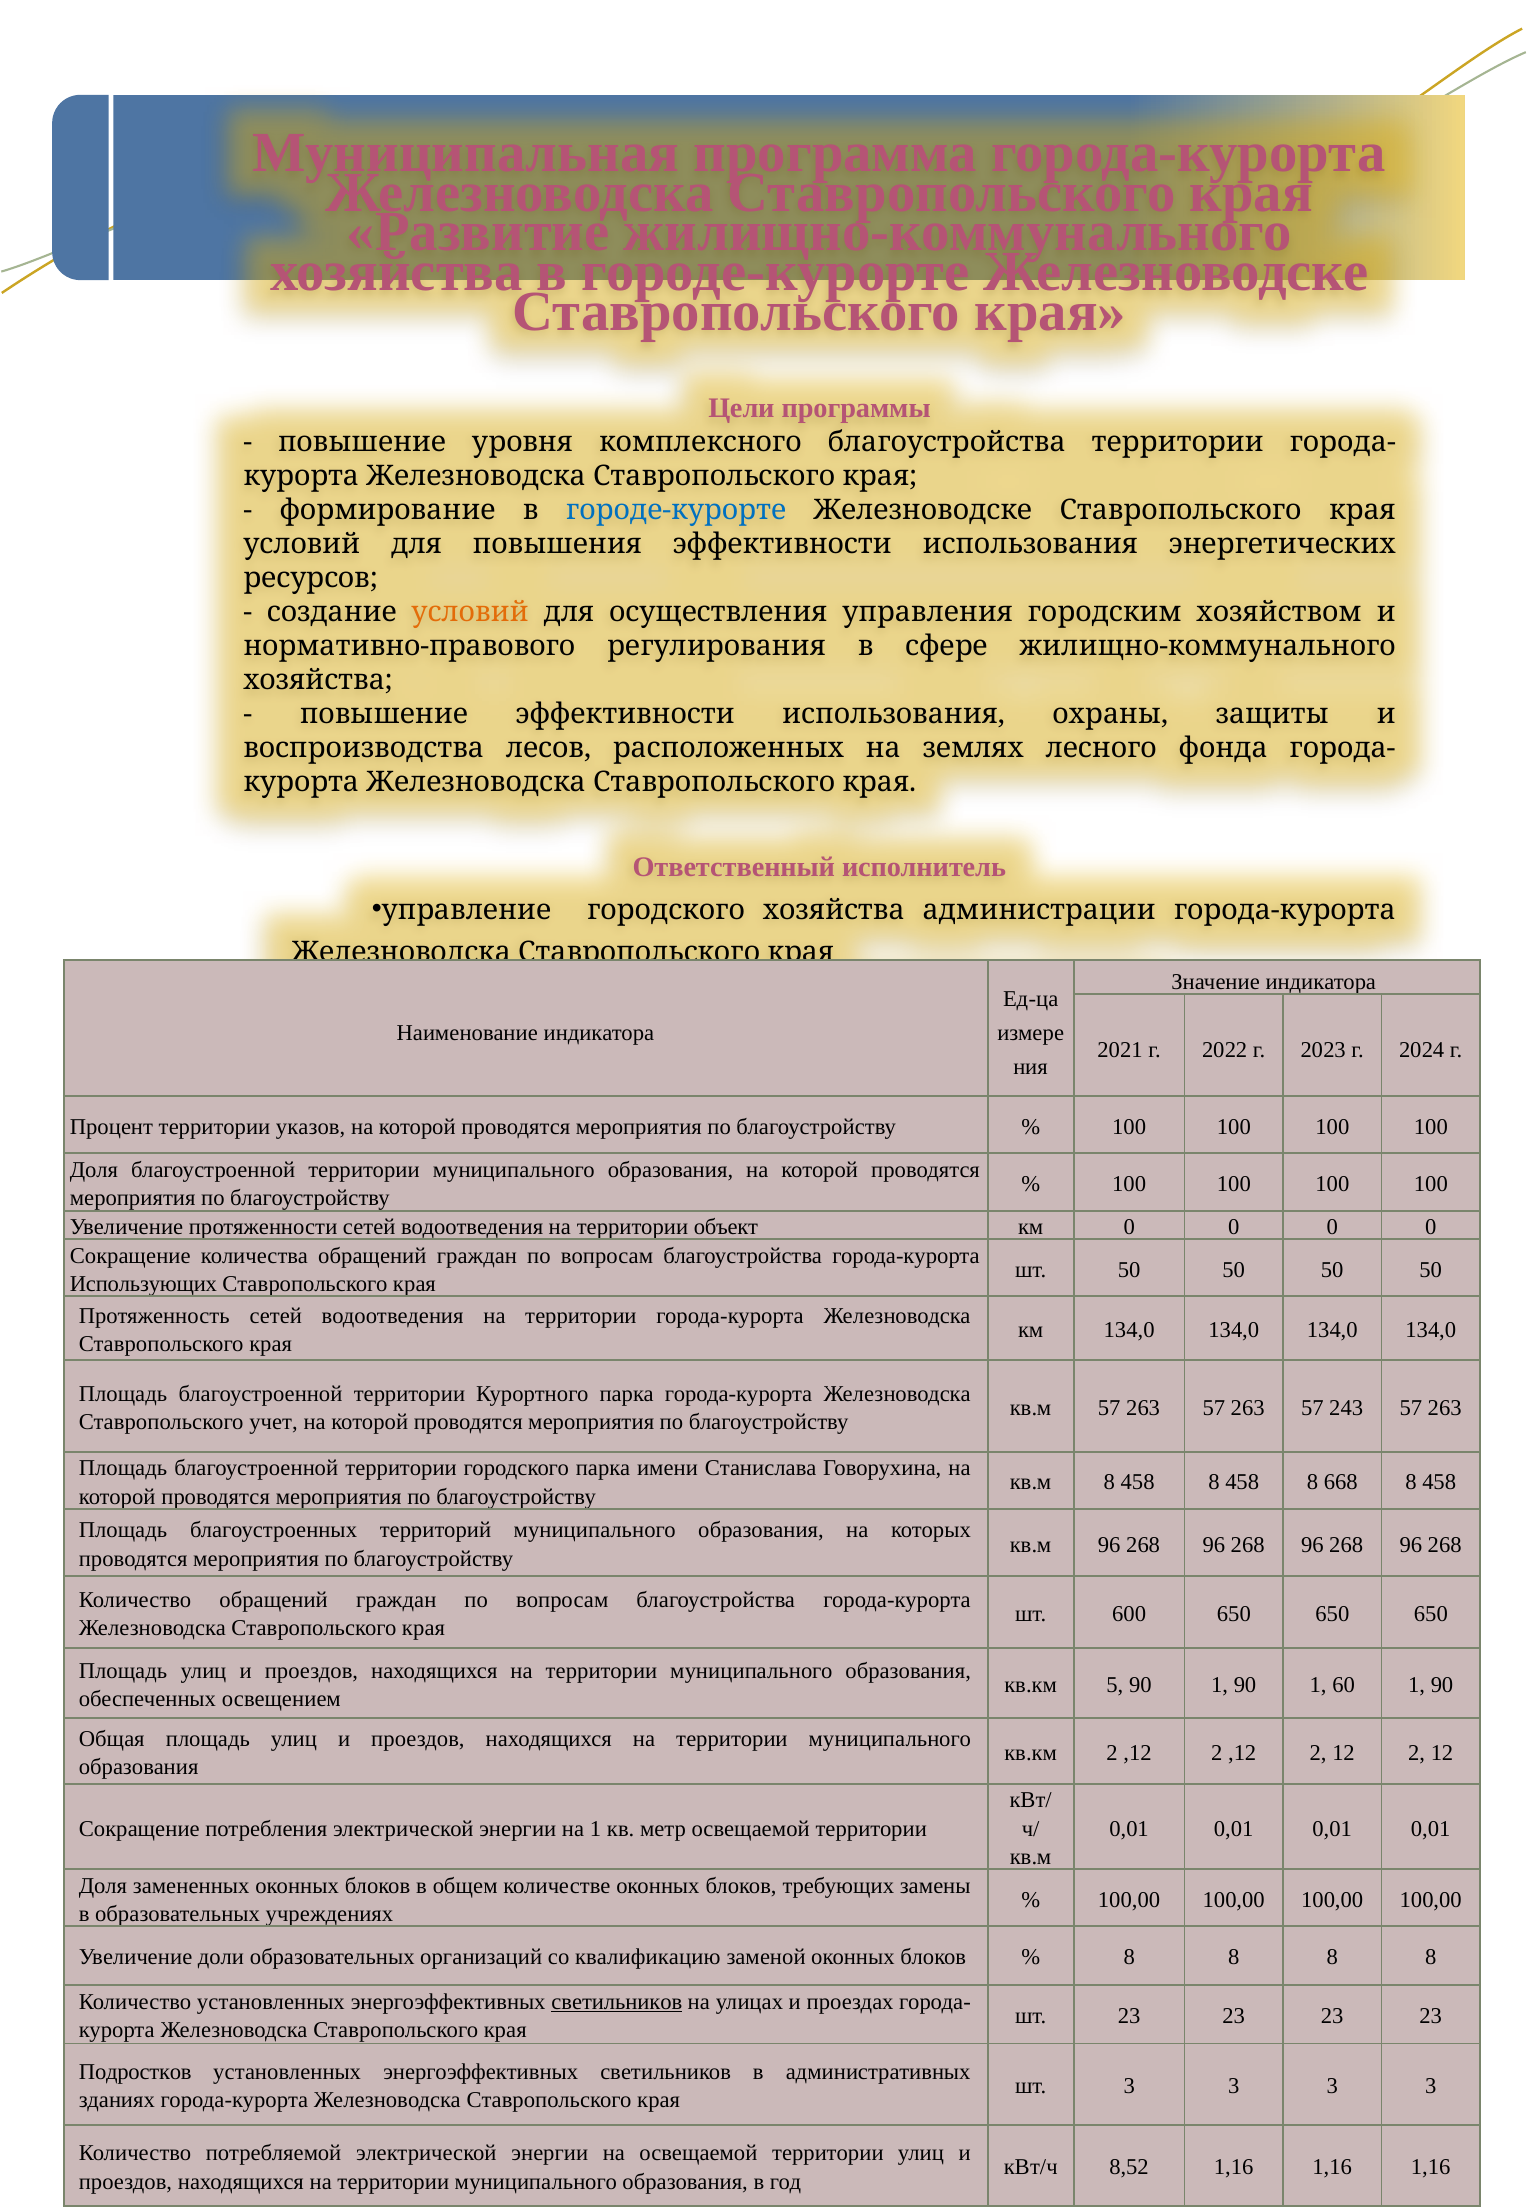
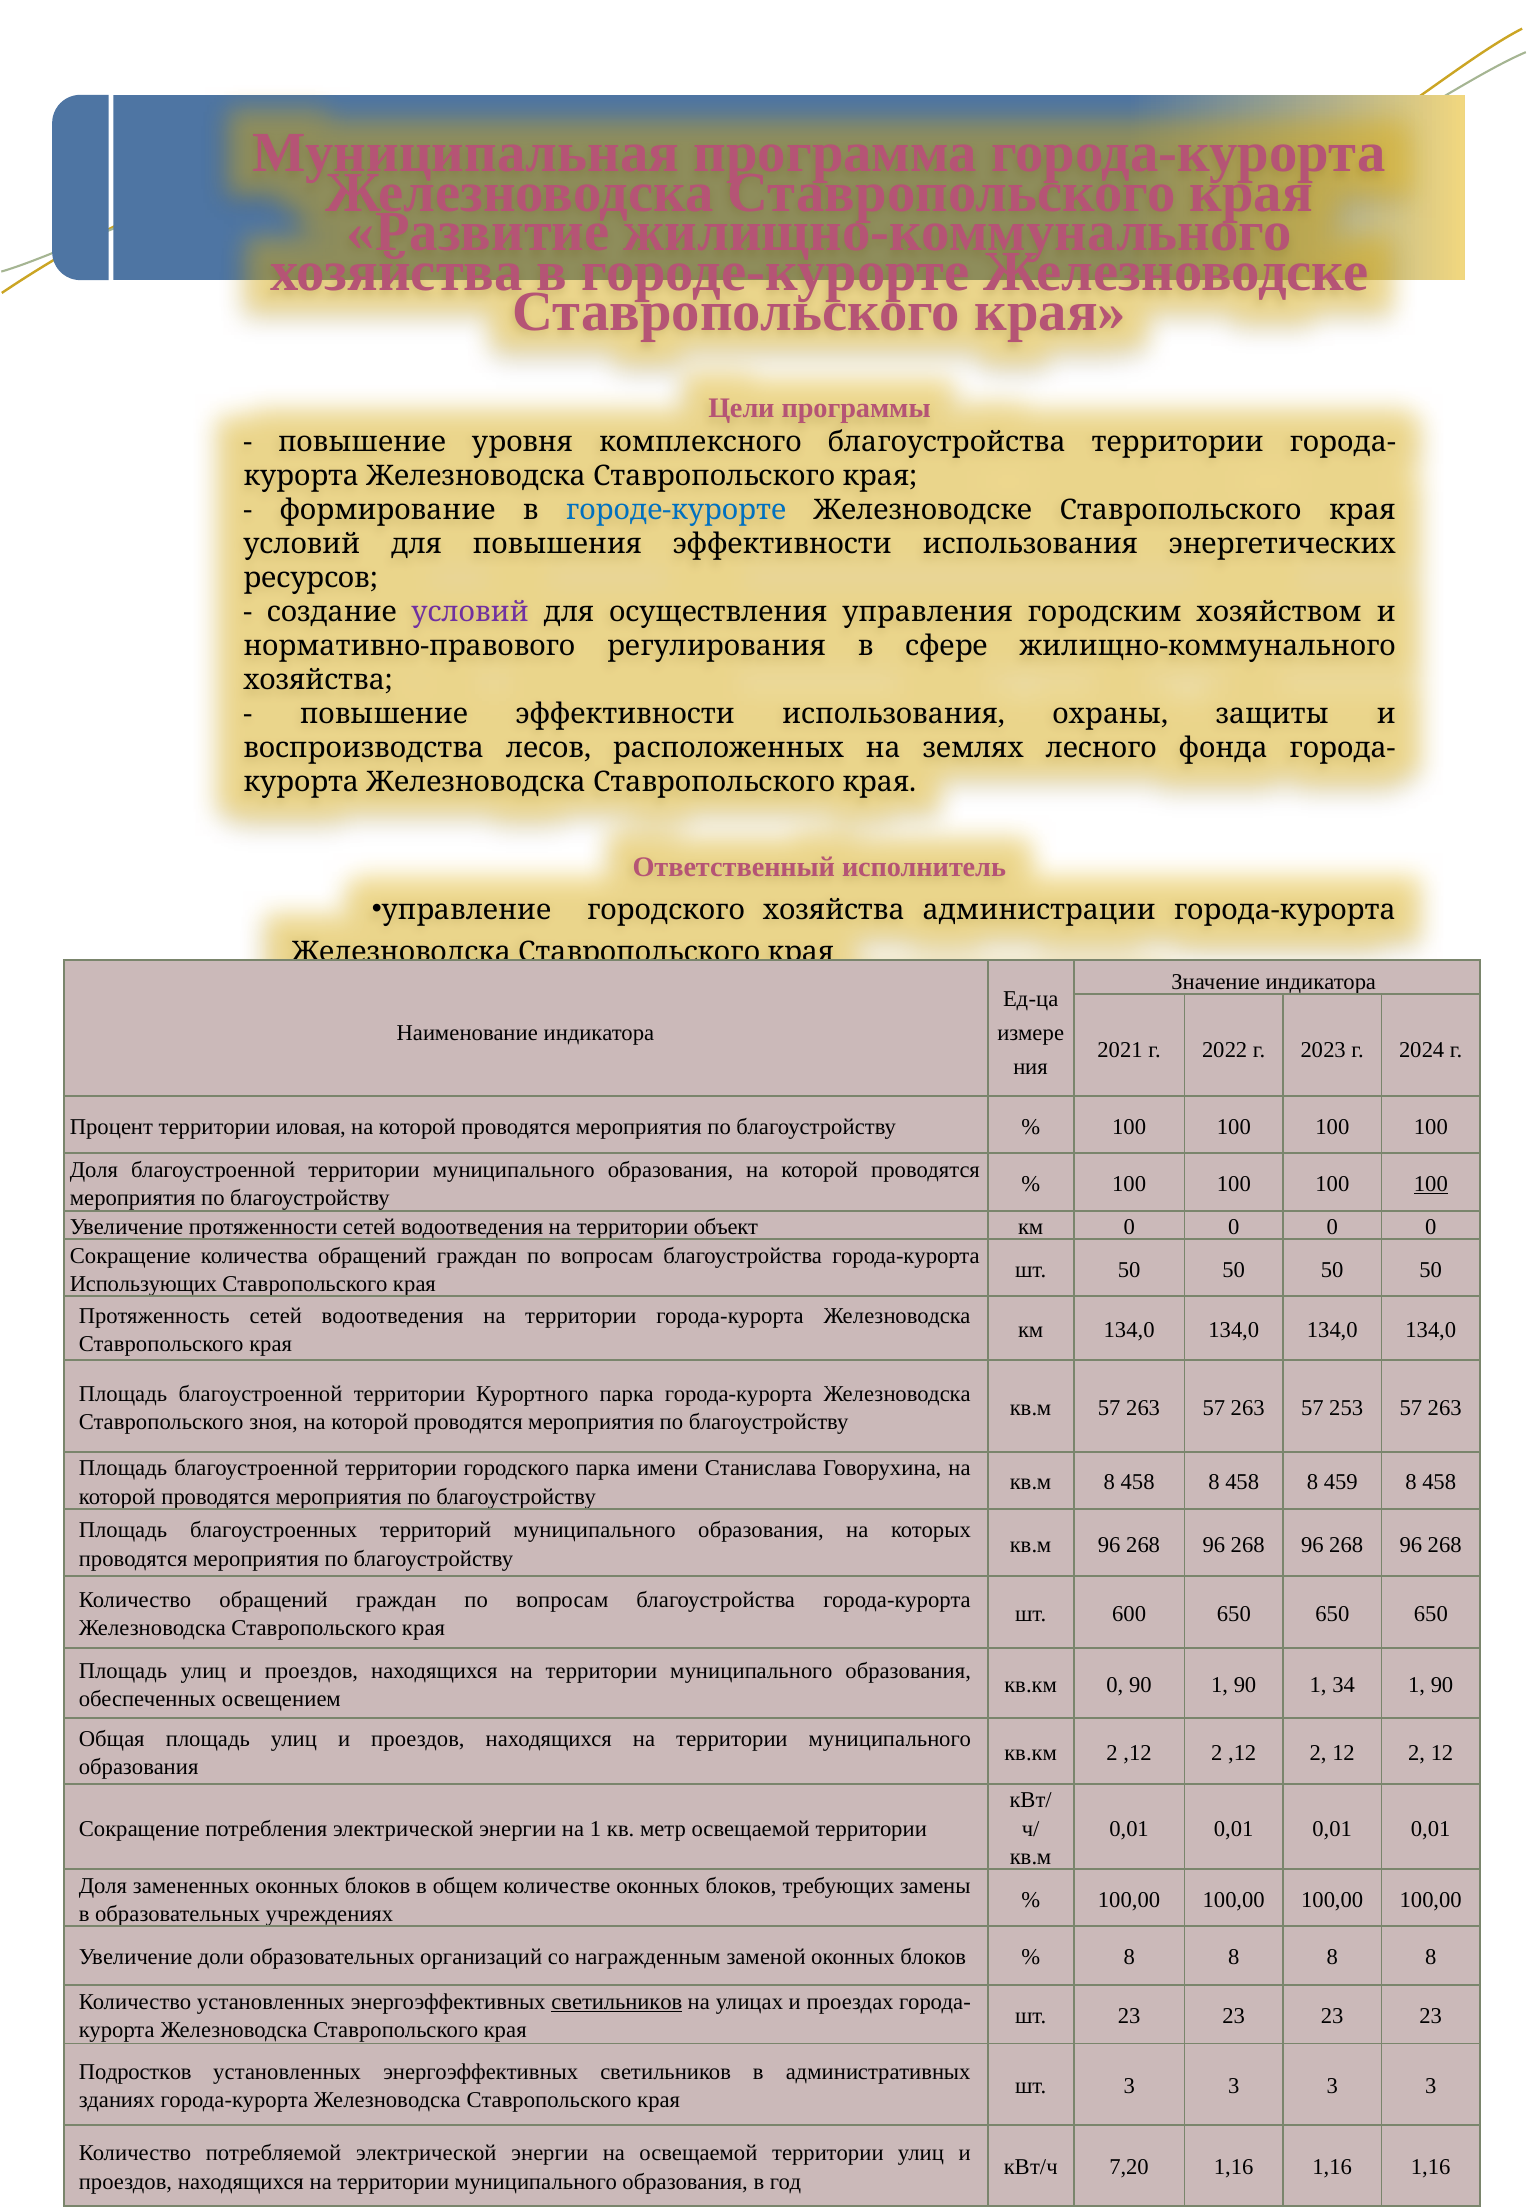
условий colour: orange -> purple (470, 613)
указов: указов -> иловая (311, 1127)
100 underline: none -> present (1431, 1184)
243: 243 -> 253 (1346, 1408)
учет: учет -> зноя (274, 1422)
668: 668 -> 459 (1341, 1483)
кв.км 5: 5 -> 0 (1115, 1685)
60: 60 -> 34 (1344, 1685)
квалификацию: квалификацию -> награжденным (648, 1958)
8,52: 8,52 -> 7,20 (1129, 2168)
